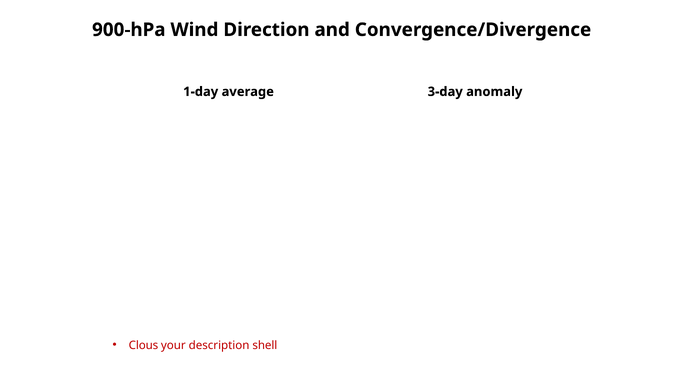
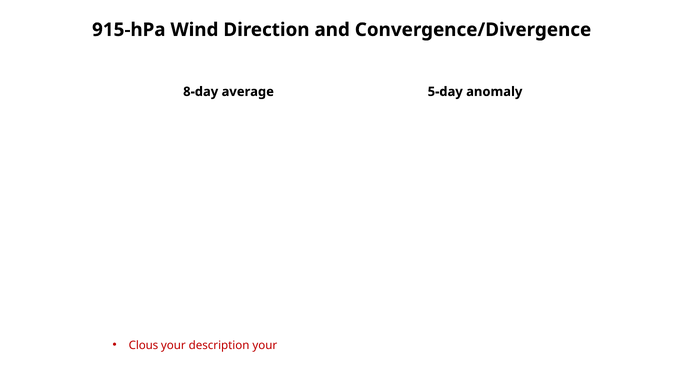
900-hPa: 900-hPa -> 915-hPa (129, 30)
1-day: 1-day -> 8-day (201, 92)
3-day: 3-day -> 5-day (445, 92)
description shell: shell -> your (265, 345)
